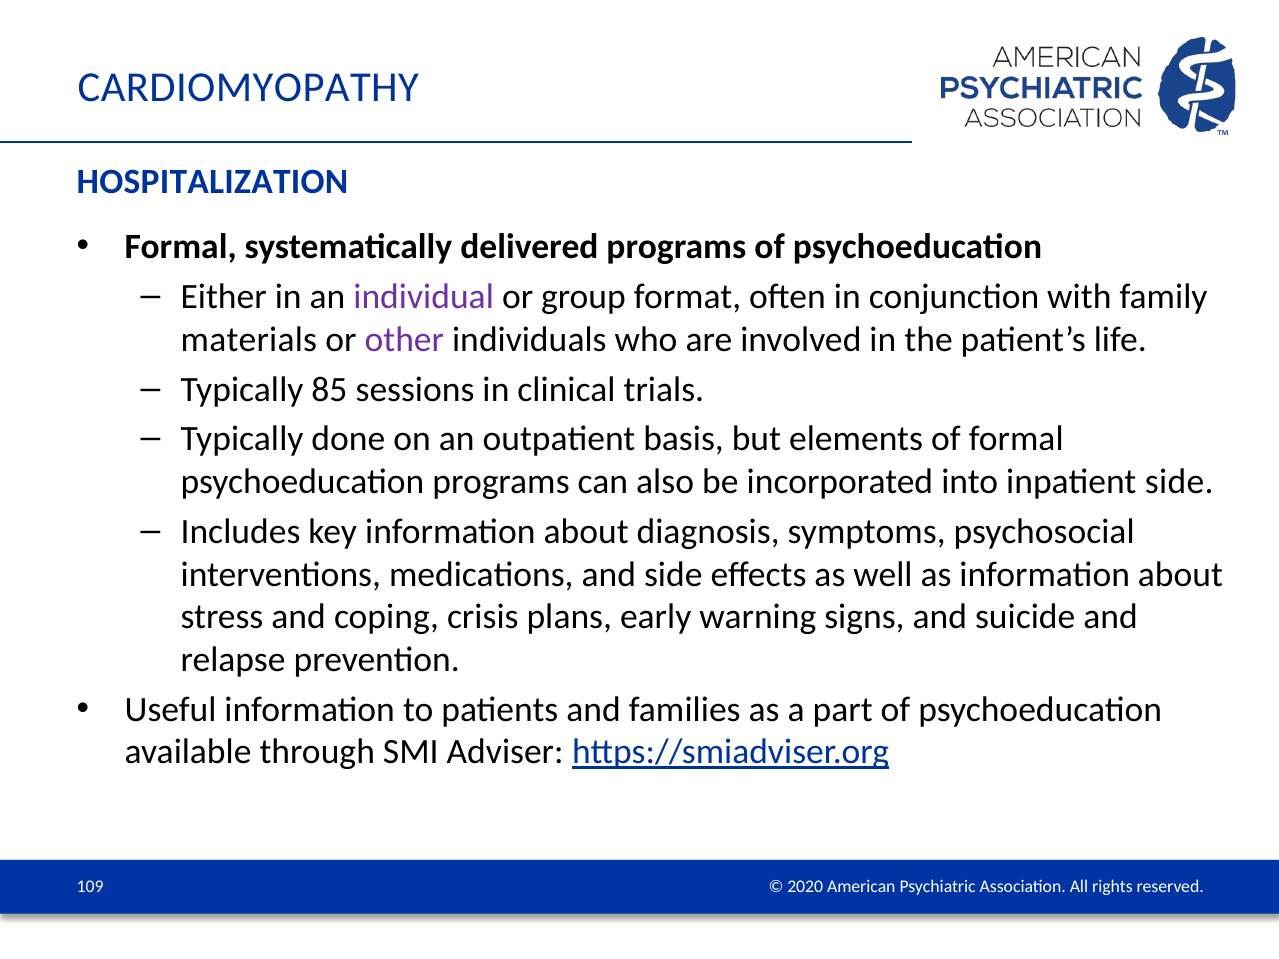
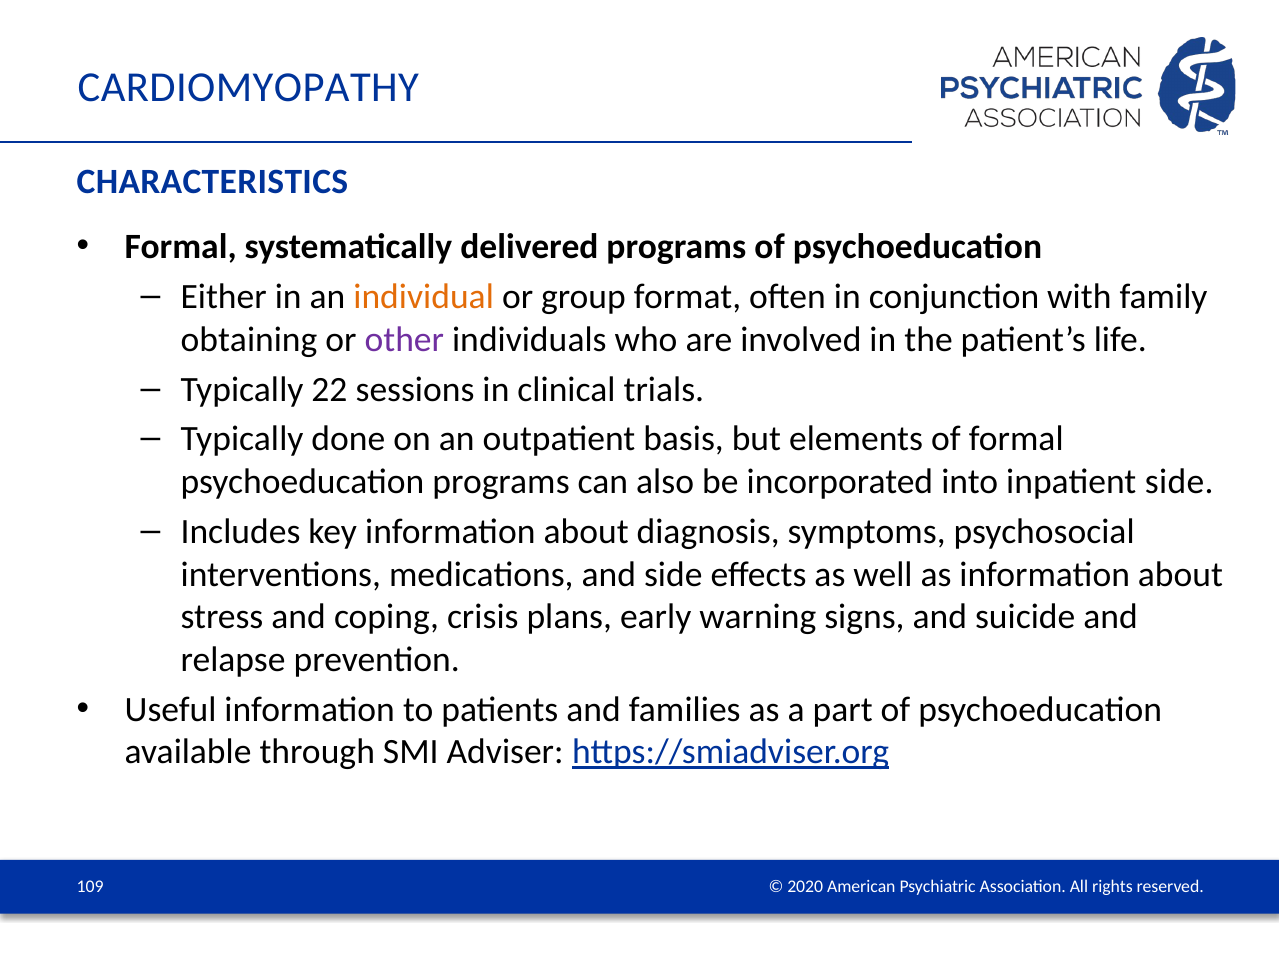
HOSPITALIZATION: HOSPITALIZATION -> CHARACTERISTICS (212, 182)
individual colour: purple -> orange (424, 297)
materials: materials -> obtaining (249, 340)
85: 85 -> 22 (329, 389)
